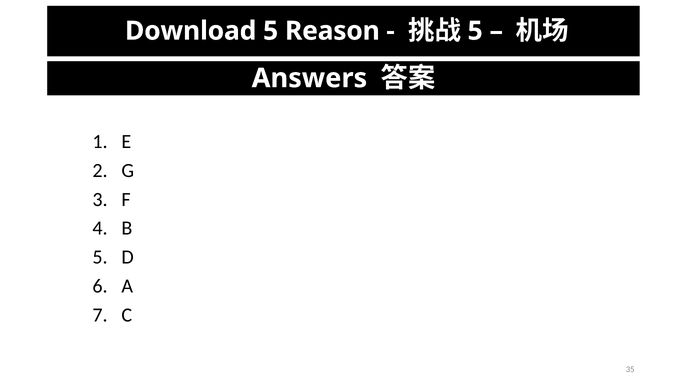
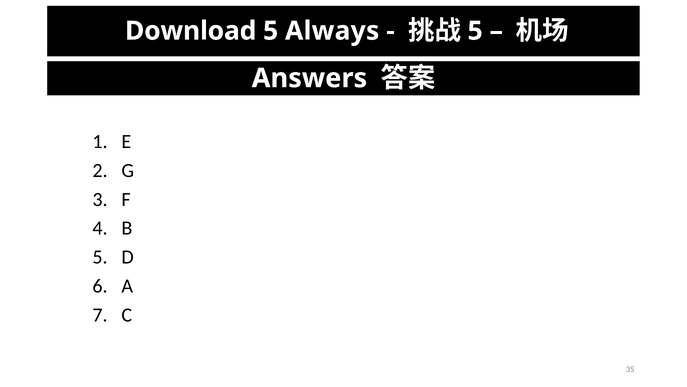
Reason: Reason -> Always (332, 31)
